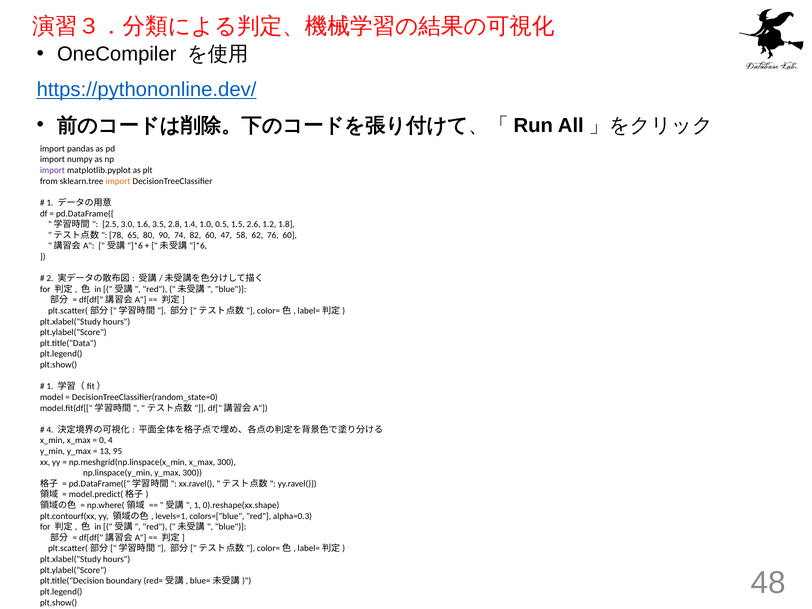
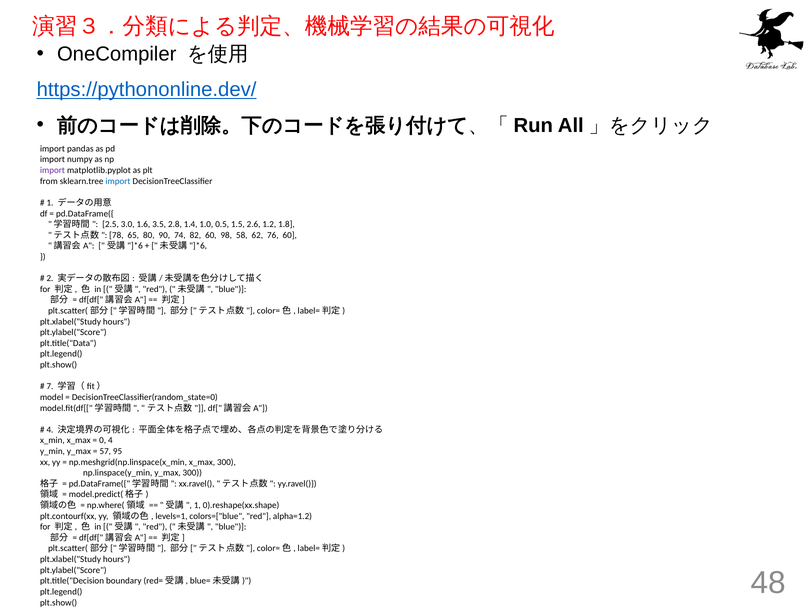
import colour: orange -> blue (118, 181)
47: 47 -> 98 (226, 235)
1: 1 -> 7 (50, 386)
13: 13 -> 57 (105, 451)
alpha=0.3: alpha=0.3 -> alpha=1.2 (292, 516)
